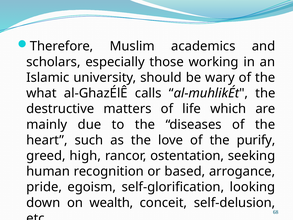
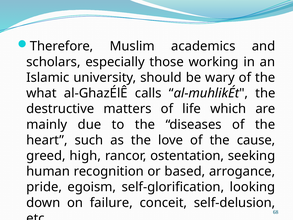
purify: purify -> cause (256, 140)
wealth: wealth -> failure (111, 203)
